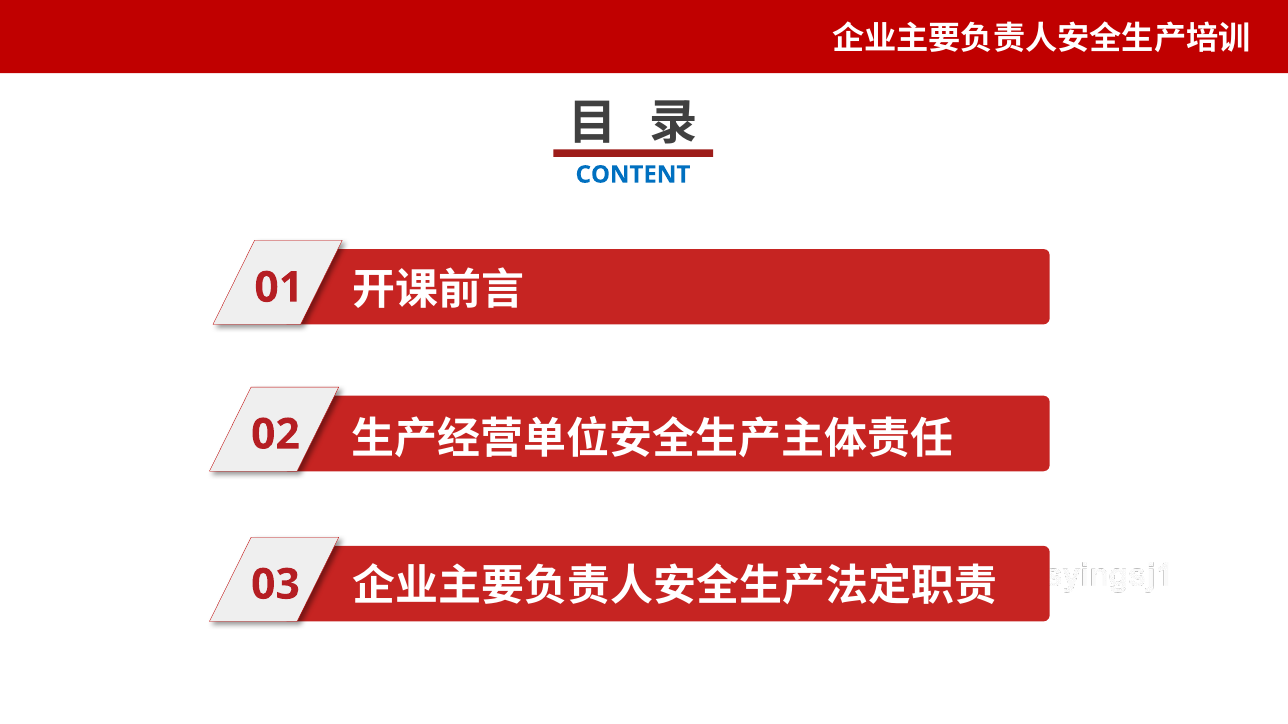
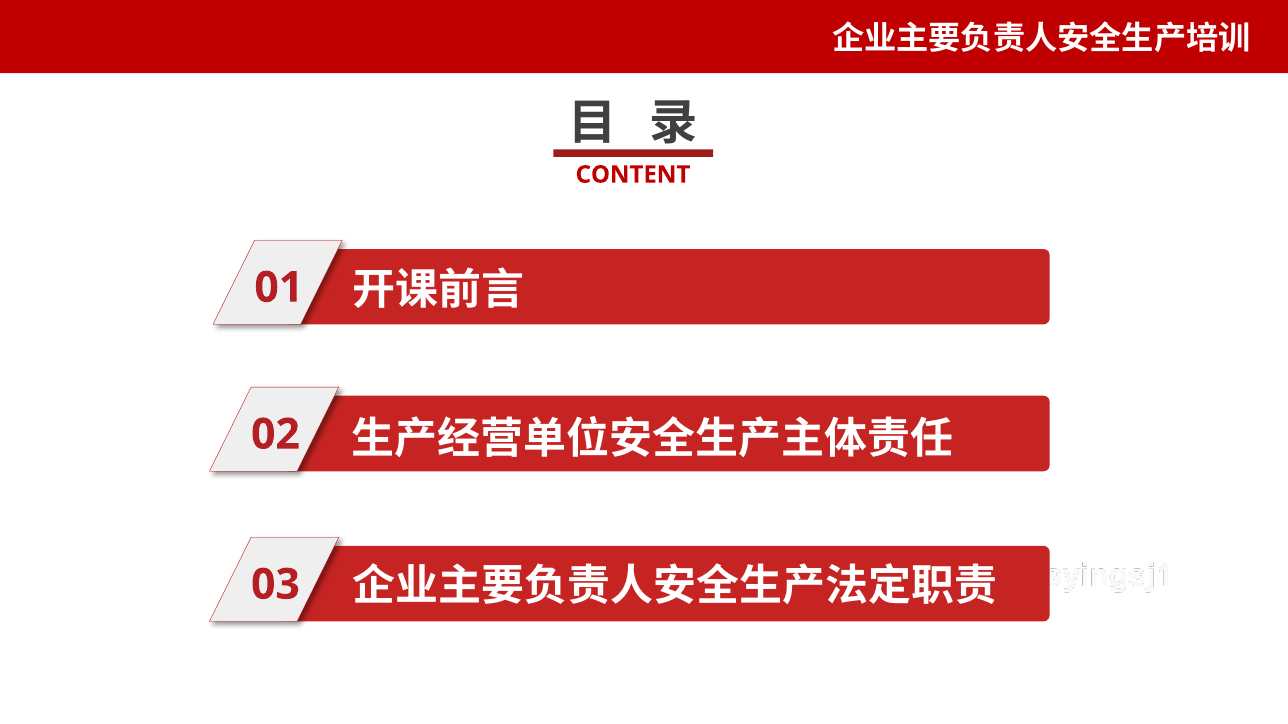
CONTENT colour: blue -> red (633, 175)
